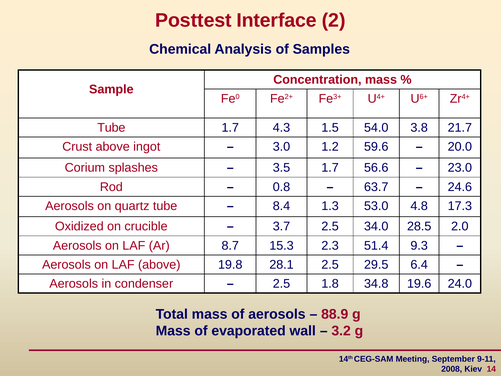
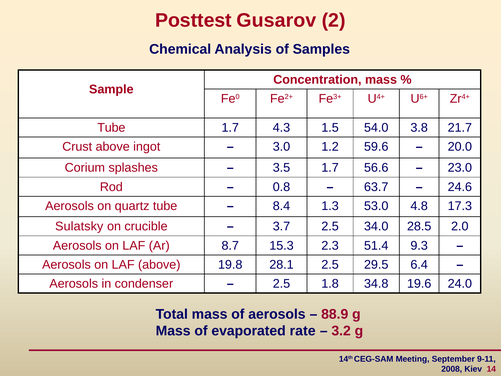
Interface: Interface -> Gusarov (276, 20)
Oxidized: Oxidized -> Sulatsky (79, 226)
wall: wall -> rate (303, 331)
